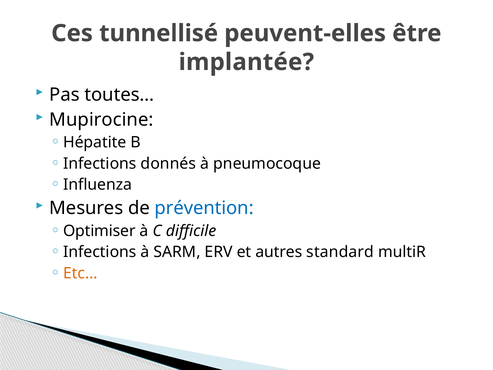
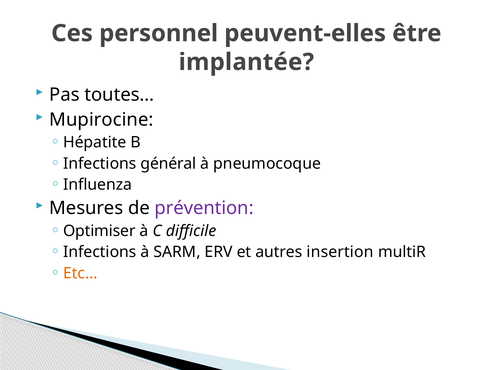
tunnellisé: tunnellisé -> personnel (159, 33)
donnés: donnés -> général (168, 163)
prévention colour: blue -> purple (204, 208)
standard: standard -> insertion (340, 252)
